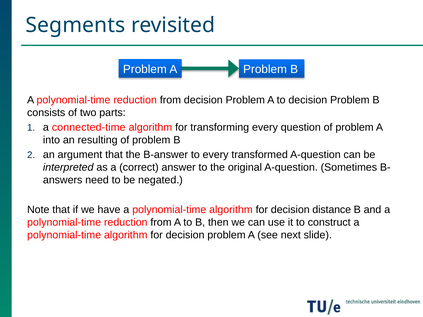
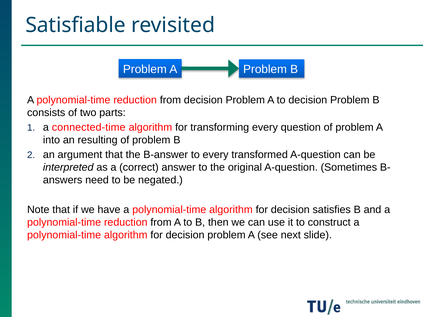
Segments: Segments -> Satisfiable (76, 25)
distance: distance -> satisfies (332, 210)
